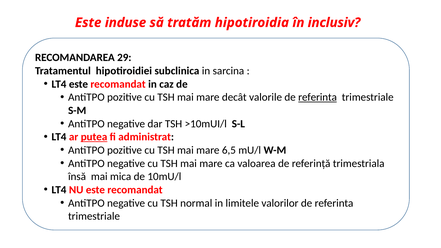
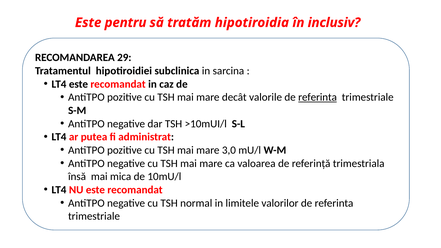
induse: induse -> pentru (126, 23)
putea underline: present -> none (94, 137)
6,5: 6,5 -> 3,0 (229, 150)
